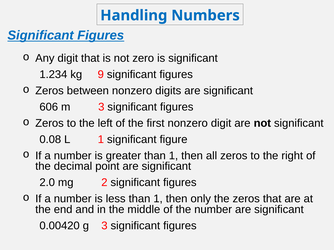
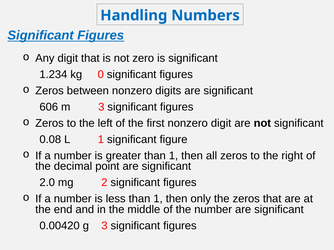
9: 9 -> 0 (101, 75)
